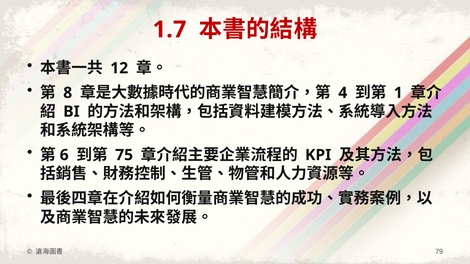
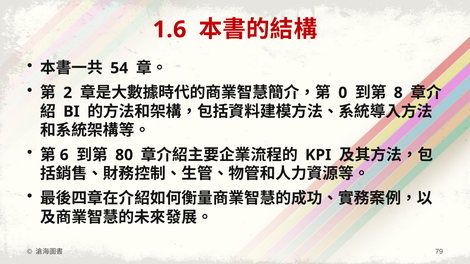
1.7: 1.7 -> 1.6 (170, 30)
12: 12 -> 54 (119, 68)
8: 8 -> 2 (68, 93)
4: 4 -> 0 (343, 93)
1: 1 -> 8 (398, 93)
75: 75 -> 80 (124, 155)
